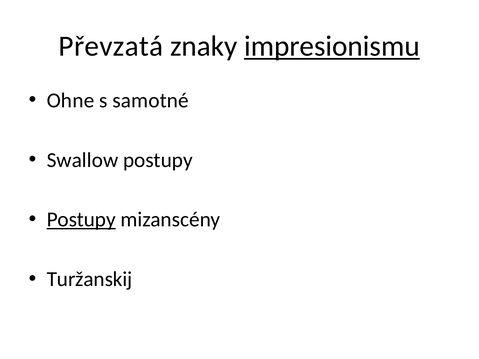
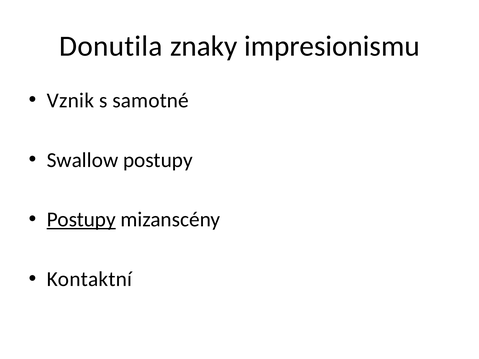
Převzatá: Převzatá -> Donutila (111, 46)
impresionismu underline: present -> none (332, 46)
Ohne: Ohne -> Vznik (70, 100)
Turžanskij: Turžanskij -> Kontaktní (89, 279)
